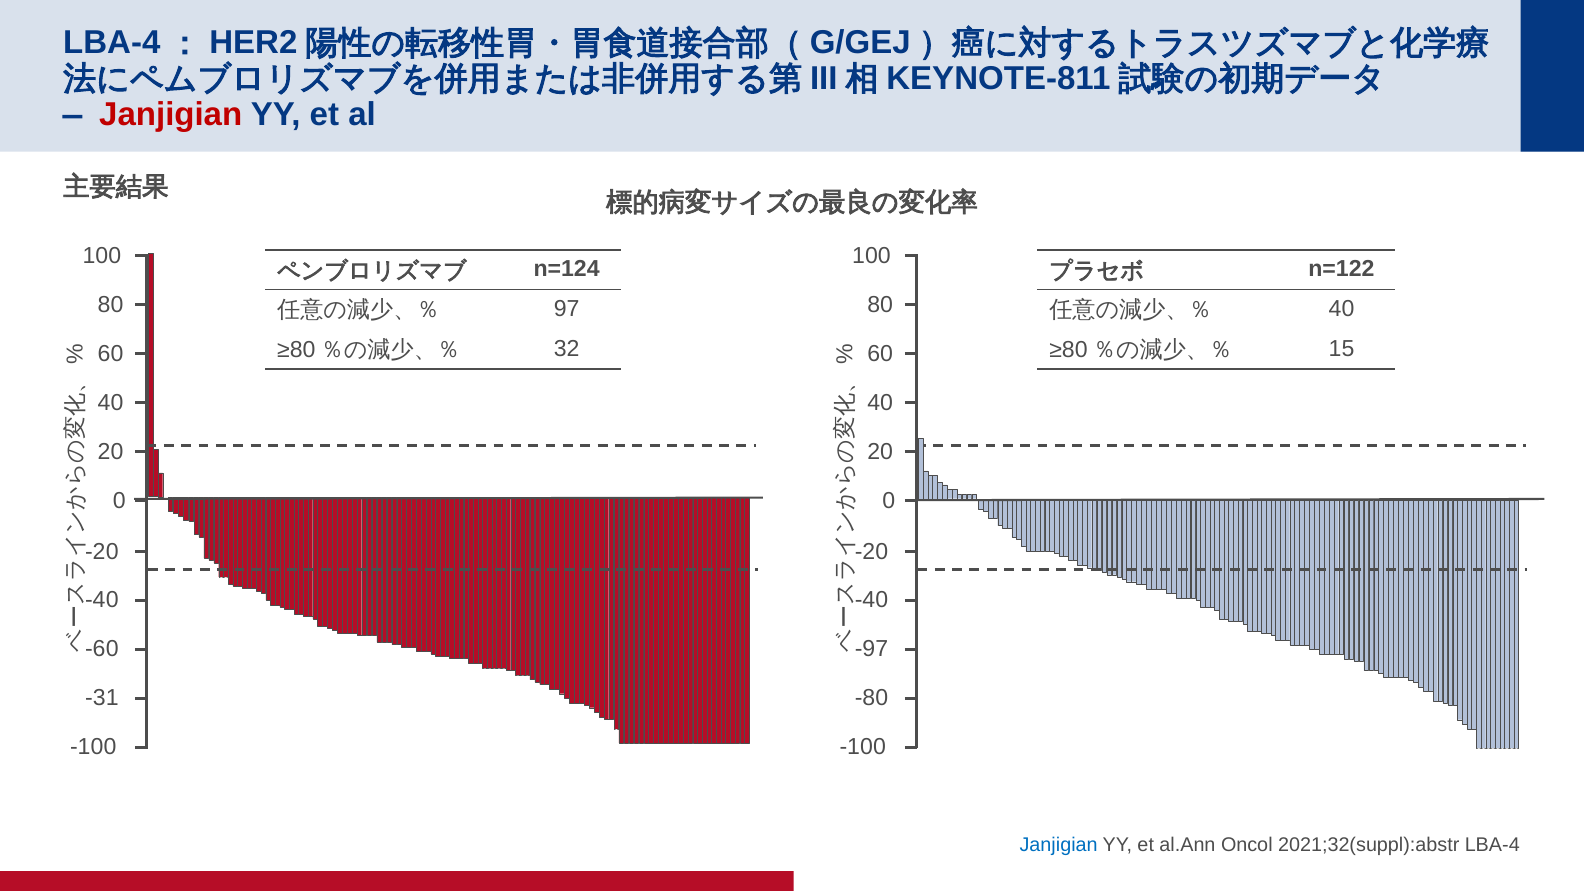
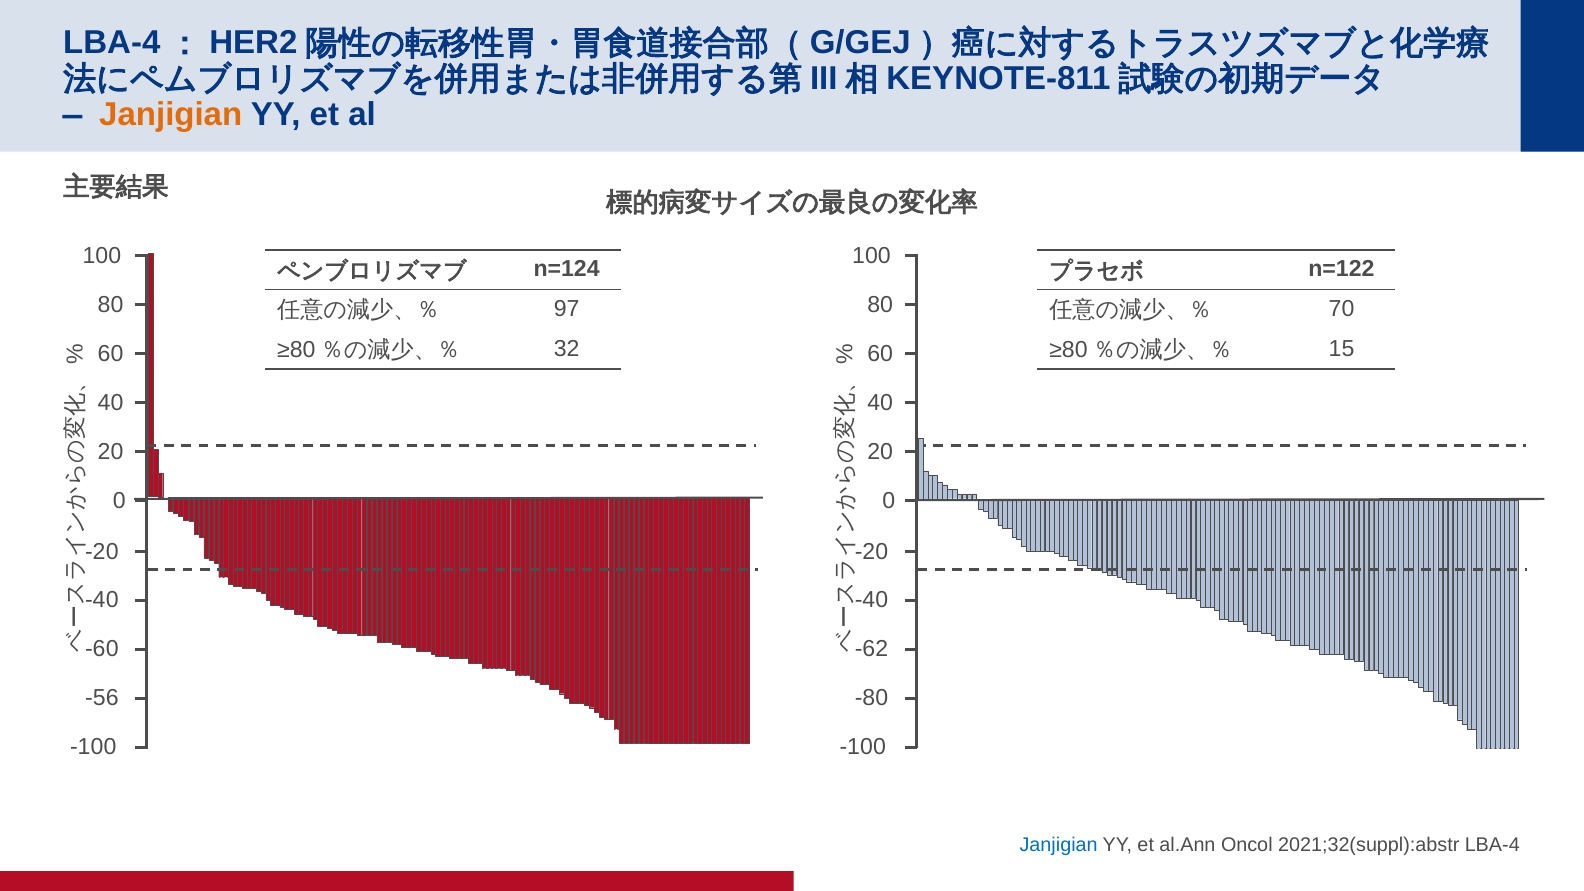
Janjigian colour: red -> orange (171, 114)
40: 40 -> 70 (1342, 309)
-97: -97 -> -62 (871, 649)
-31: -31 -> -56 (102, 698)
